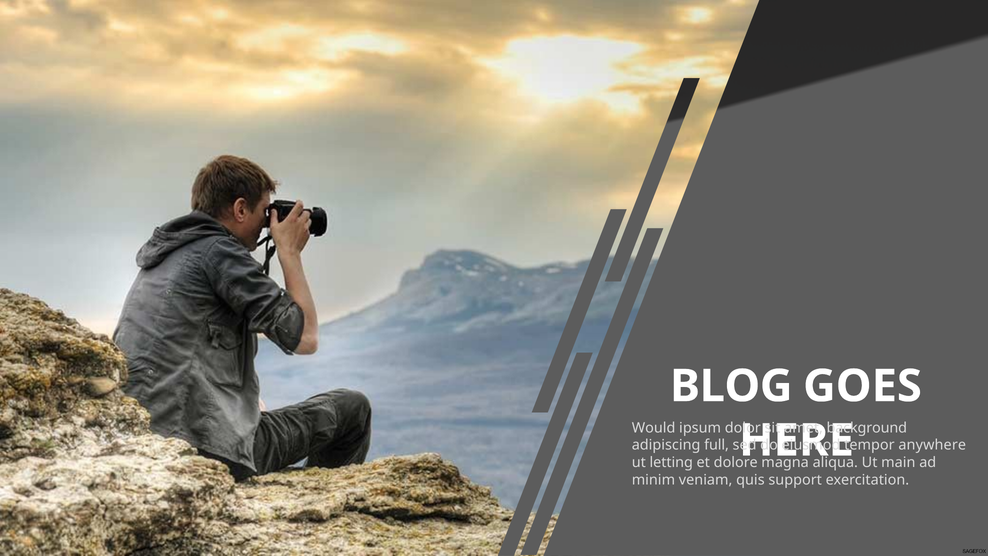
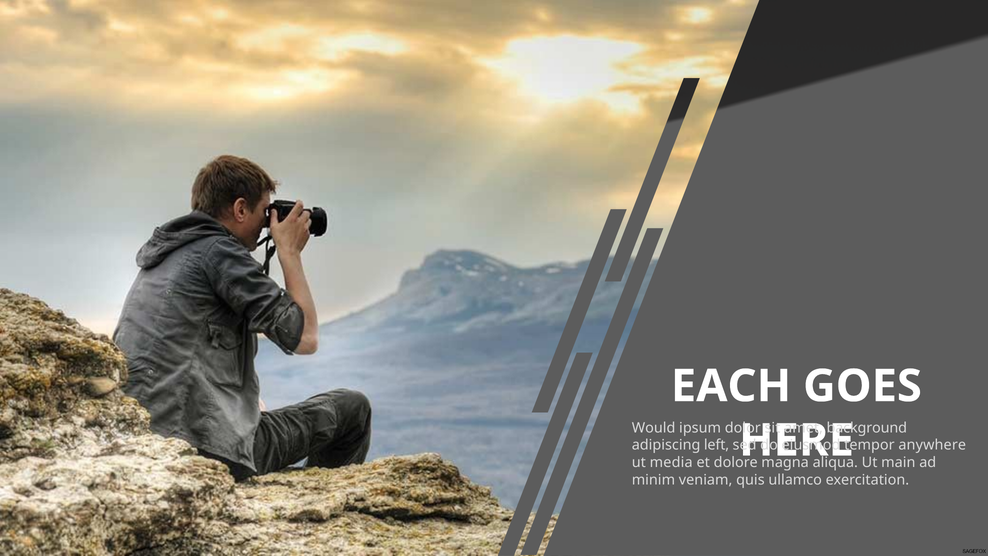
BLOG: BLOG -> EACH (731, 386)
full: full -> left (717, 445)
letting: letting -> media (671, 462)
support: support -> ullamco (795, 480)
